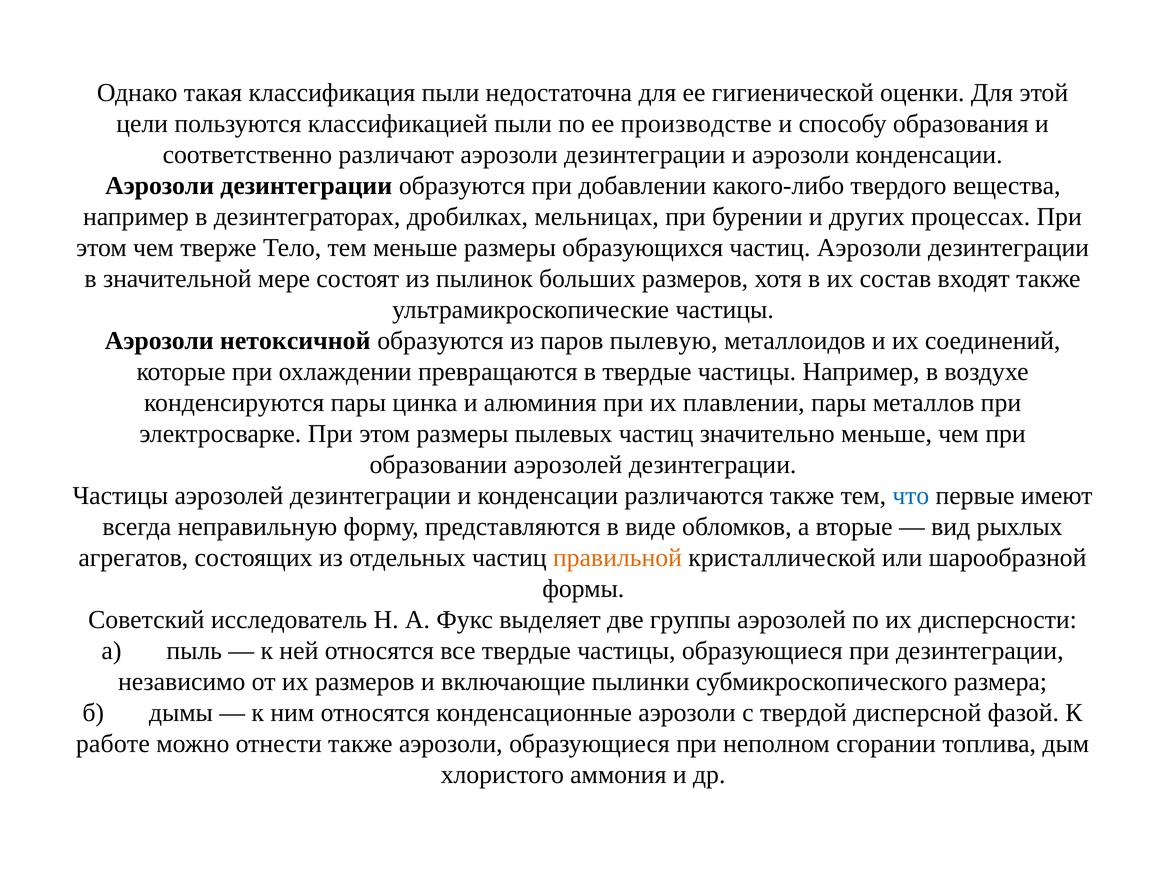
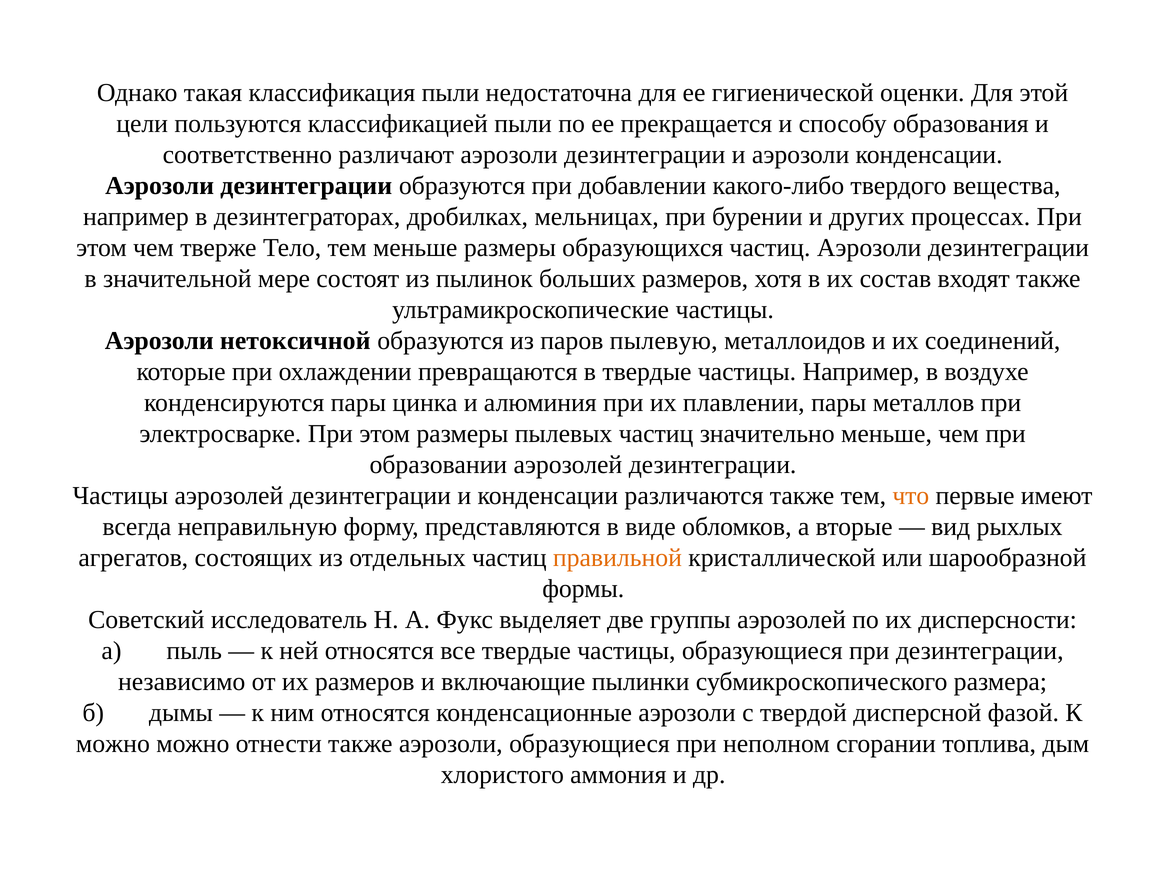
производстве: производстве -> прекращается (696, 124)
что colour: blue -> orange (911, 495)
работе: работе -> можно (113, 743)
